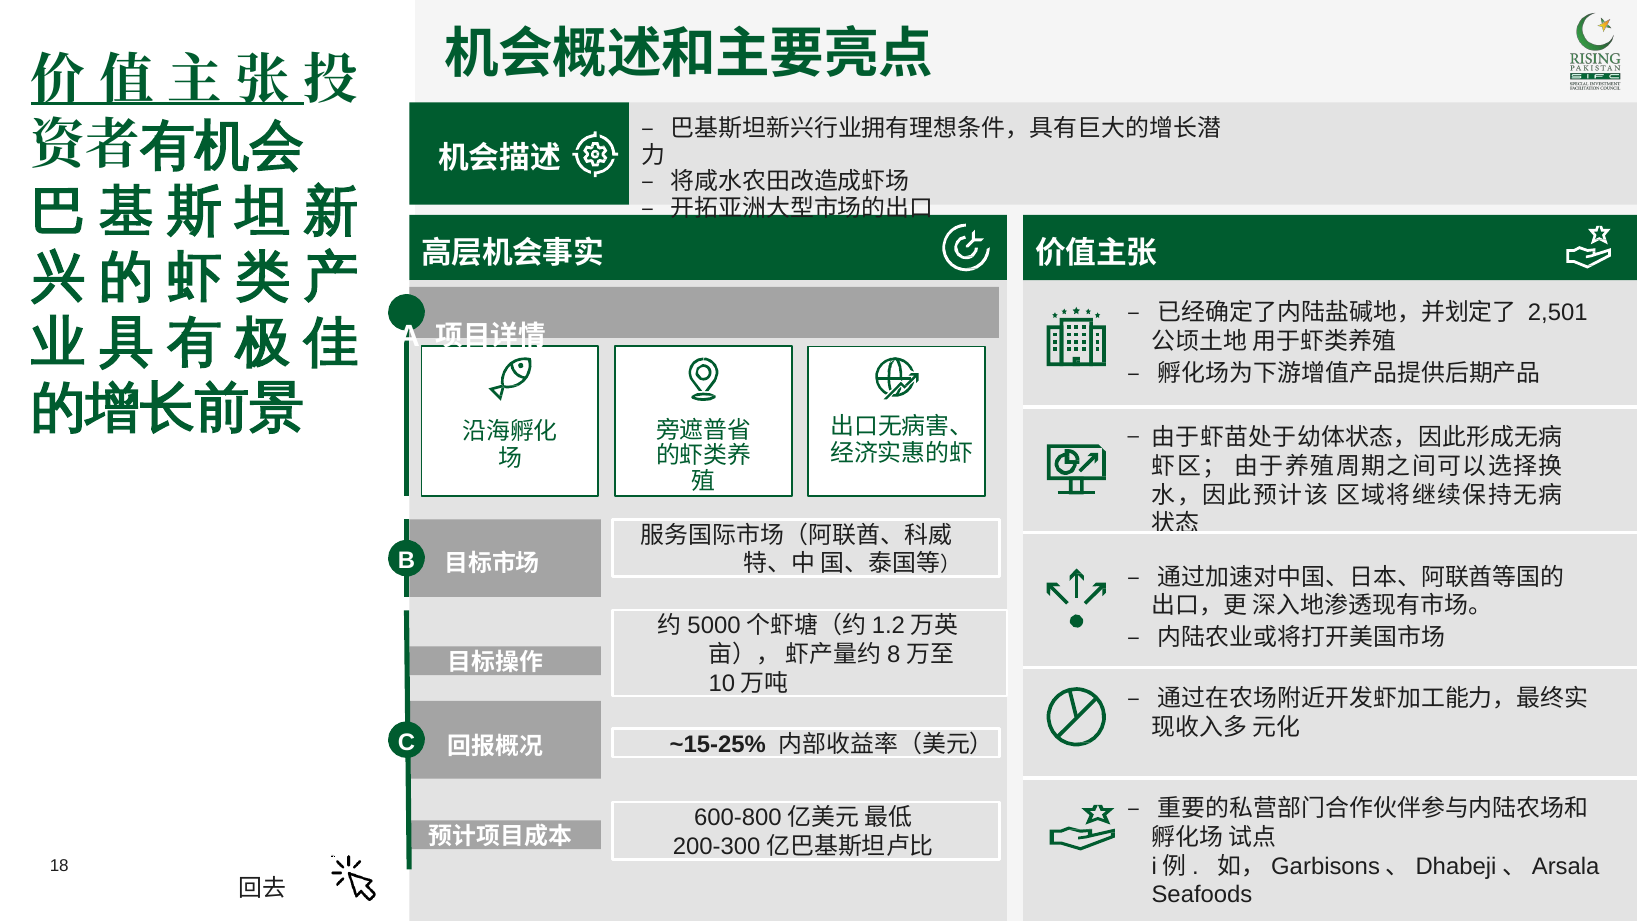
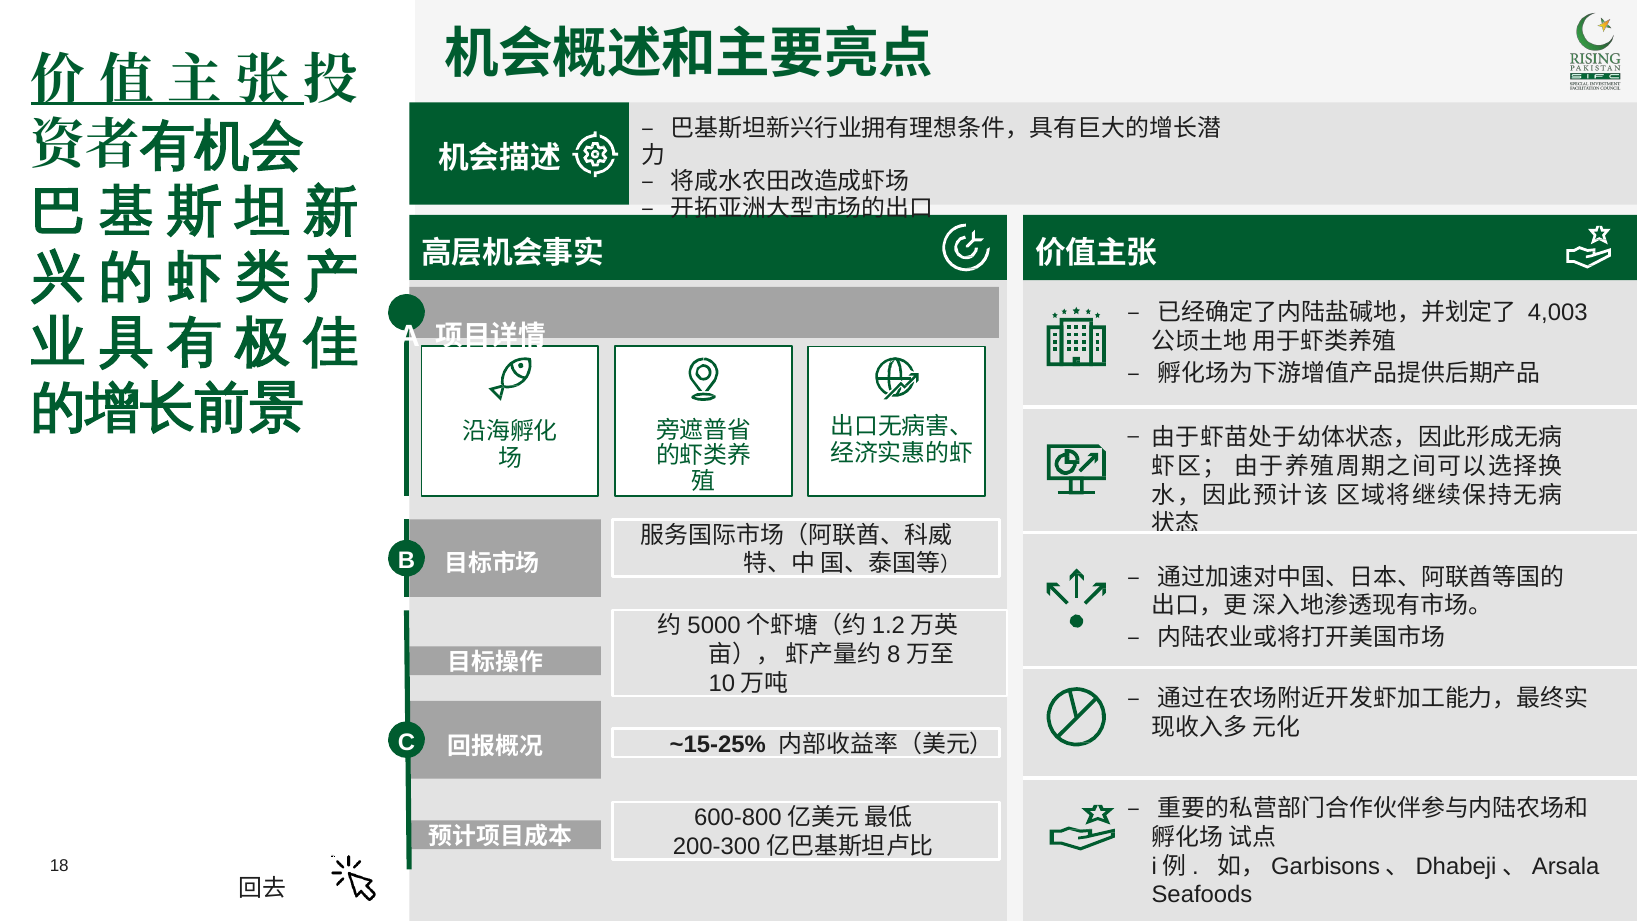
2,501: 2,501 -> 4,003 (1558, 313)
